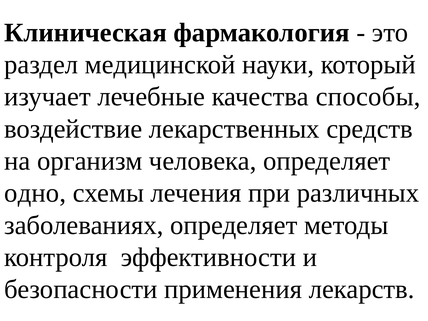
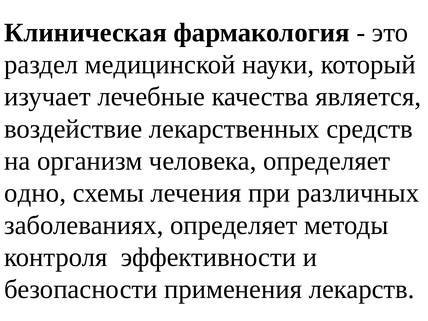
способы: способы -> является (368, 97)
